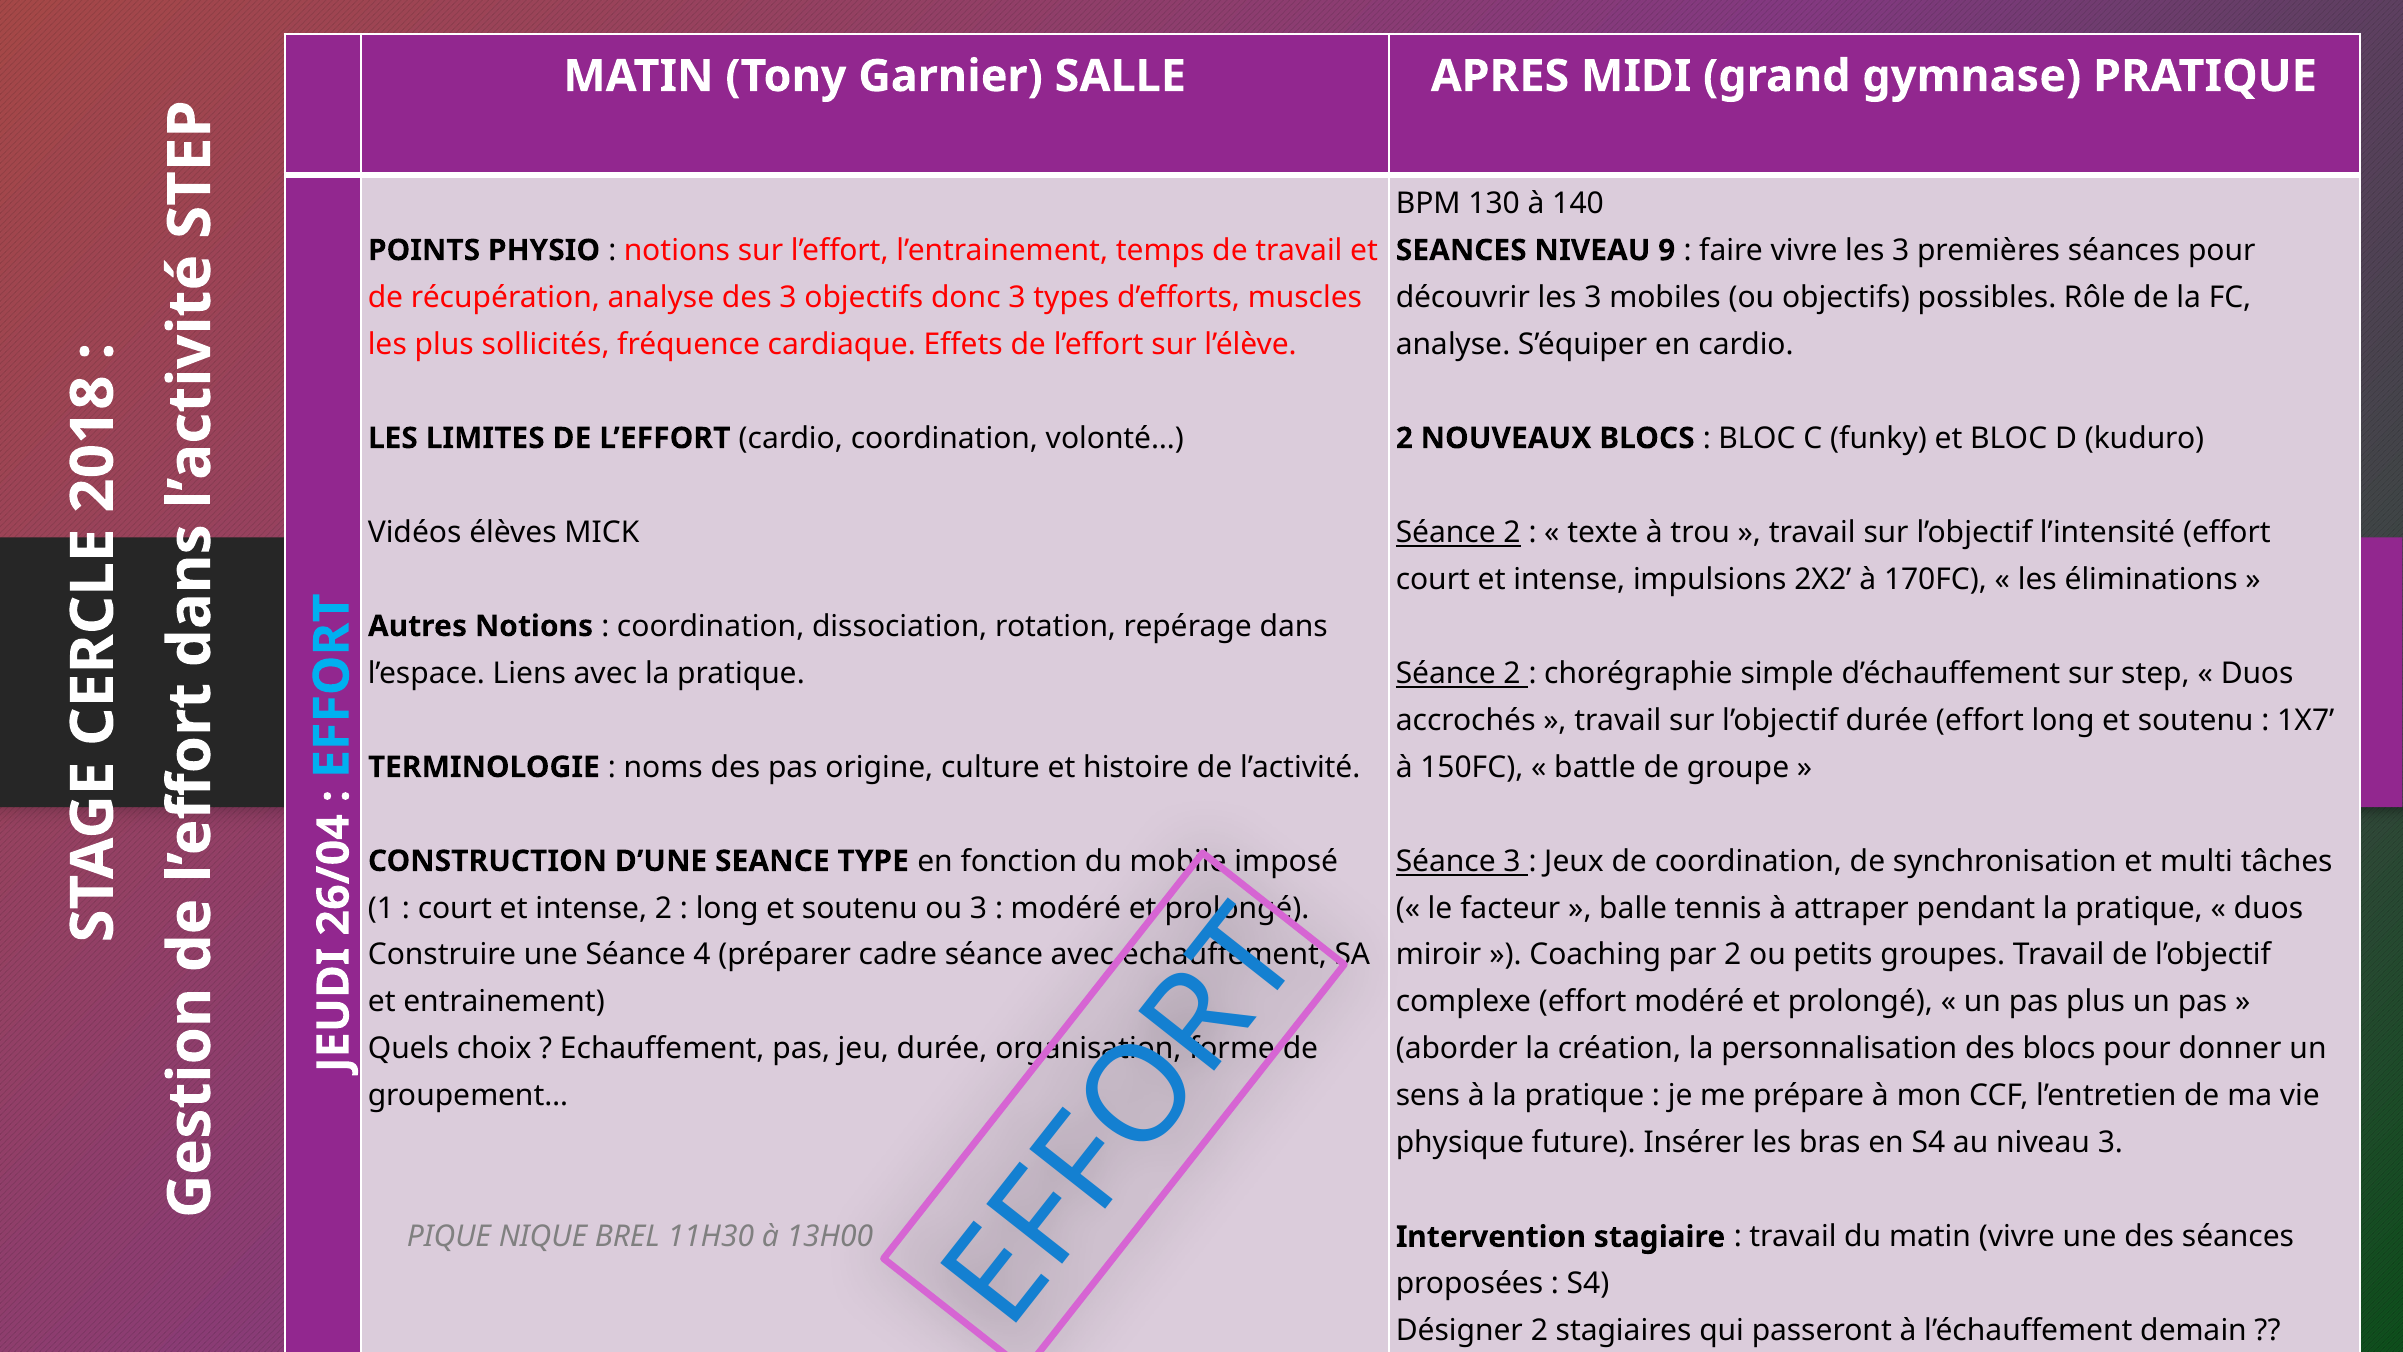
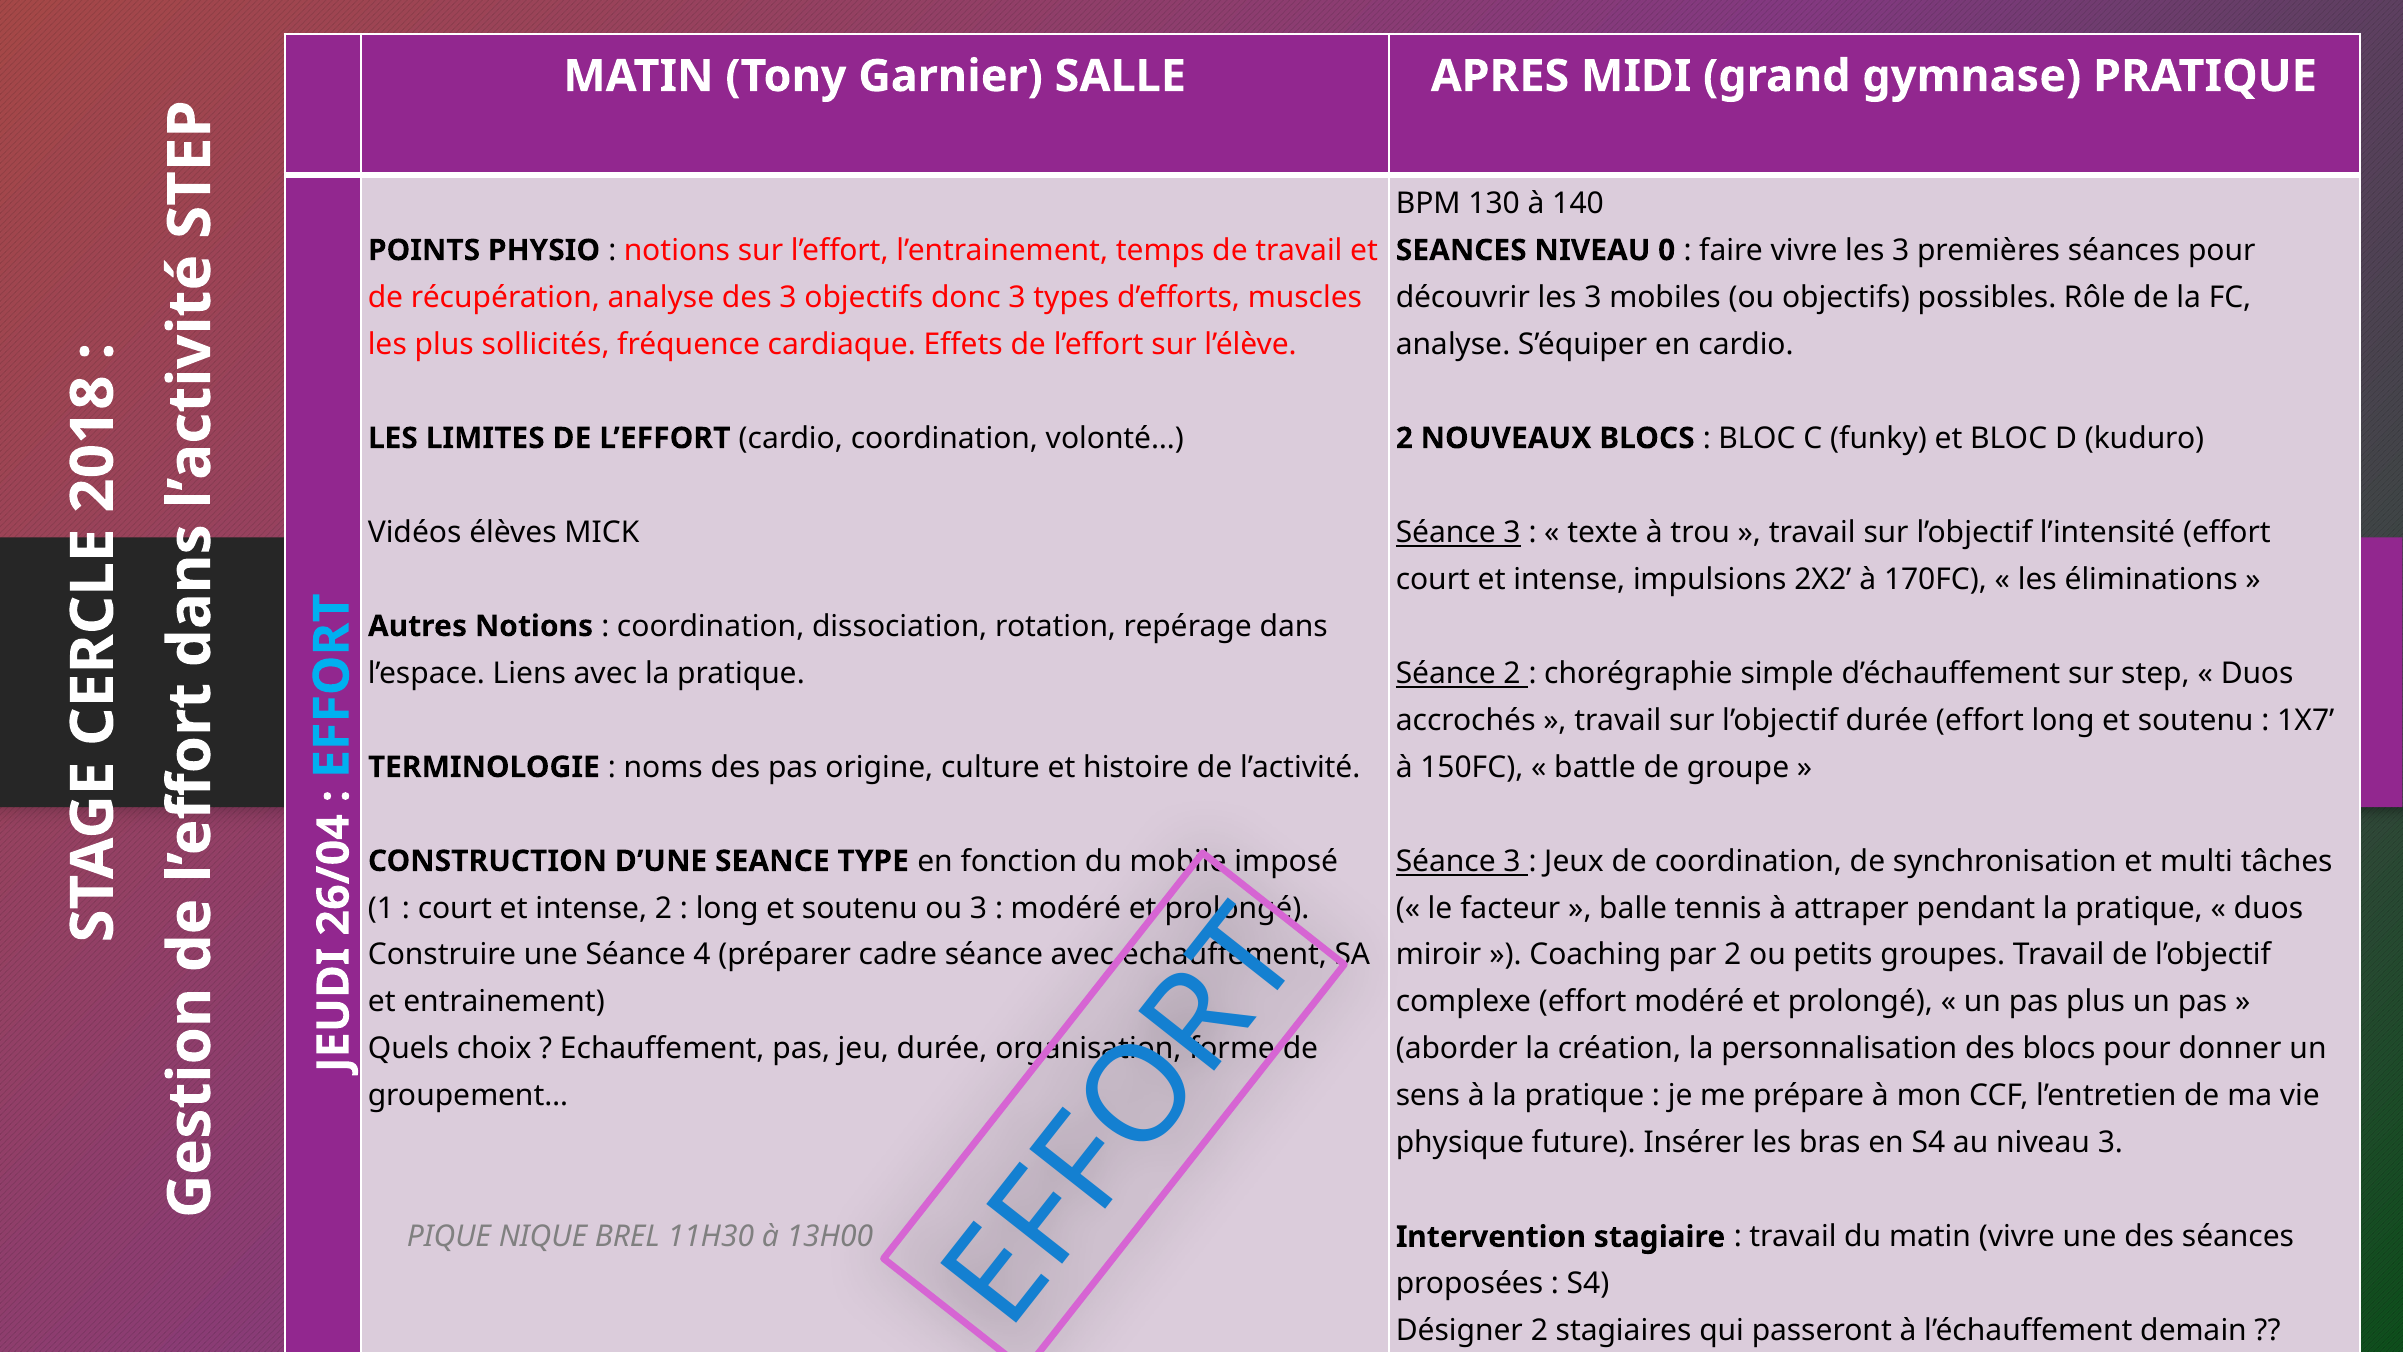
NIVEAU 9: 9 -> 0 (1667, 250)
2: 2 -> 3 (1512, 532)
